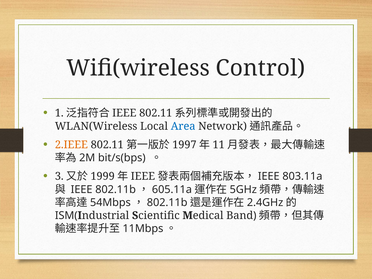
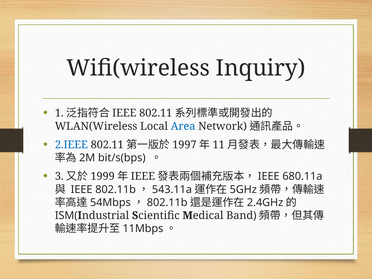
Control: Control -> Inquiry (261, 68)
2.IEEE colour: orange -> blue (71, 145)
803.11a: 803.11a -> 680.11a (302, 176)
605.11a: 605.11a -> 543.11a (172, 189)
